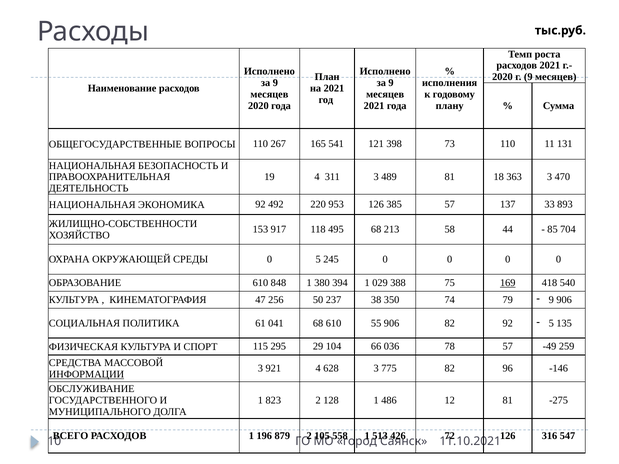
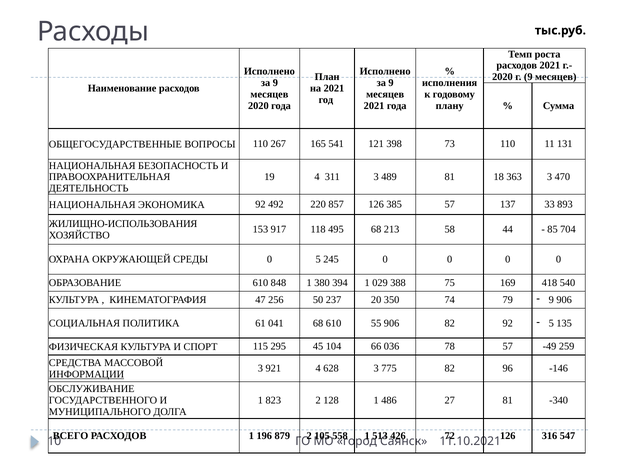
953: 953 -> 857 (336, 204)
ЖИЛИЩНО-СОБСТВЕННОСТИ: ЖИЛИЩНО-СОБСТВЕННОСТИ -> ЖИЛИЩНО-ИСПОЛЬЗОВАНИЯ (123, 224)
169 underline: present -> none (508, 283)
38: 38 -> 20 (376, 300)
29: 29 -> 45 (318, 347)
12: 12 -> 27 (450, 400)
-275: -275 -> -340 (559, 400)
